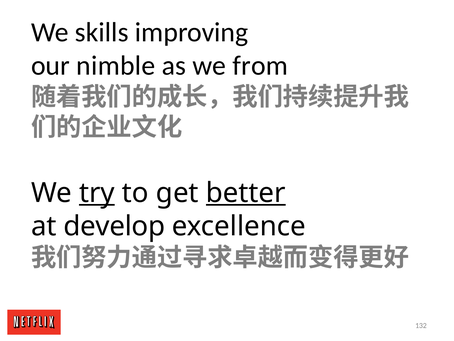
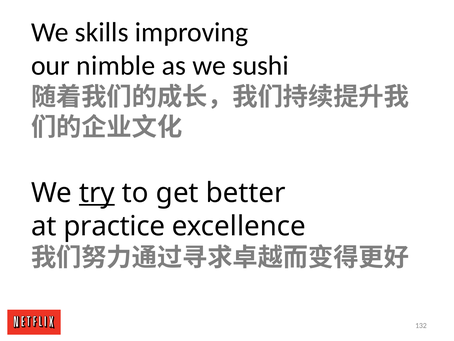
from: from -> sushi (260, 66)
better underline: present -> none (246, 193)
develop: develop -> practice (114, 226)
